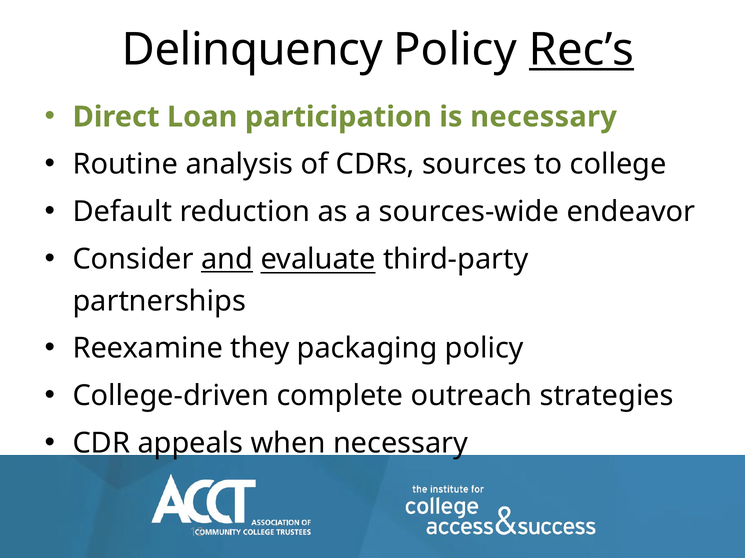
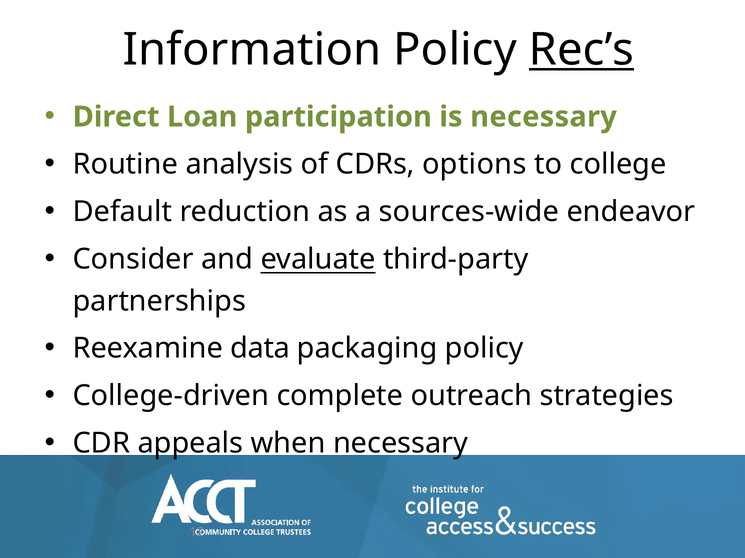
Delinquency: Delinquency -> Information (252, 50)
sources: sources -> options (474, 165)
and underline: present -> none (227, 260)
they: they -> data (260, 349)
